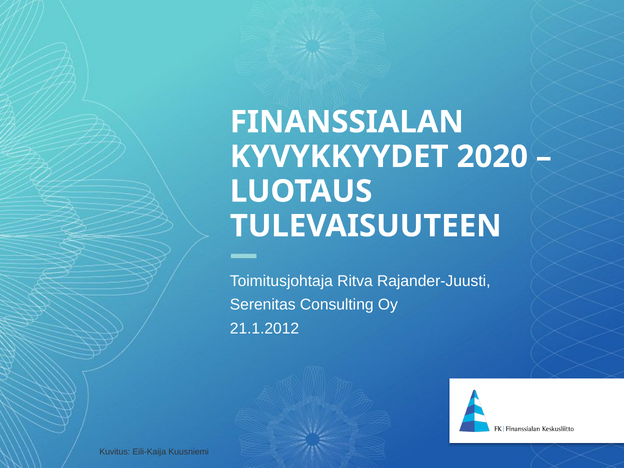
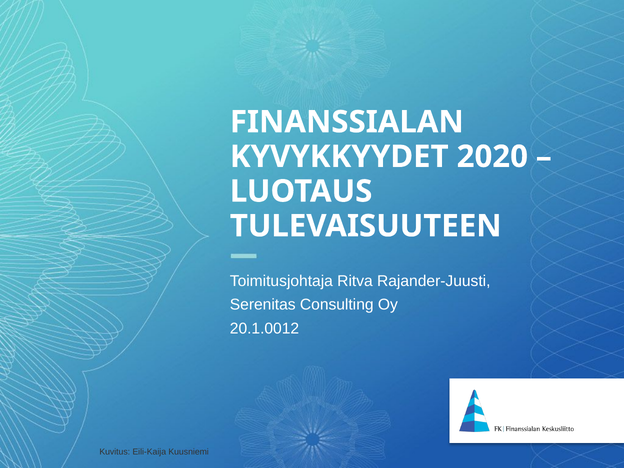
21.1.2012: 21.1.2012 -> 20.1.0012 (264, 329)
